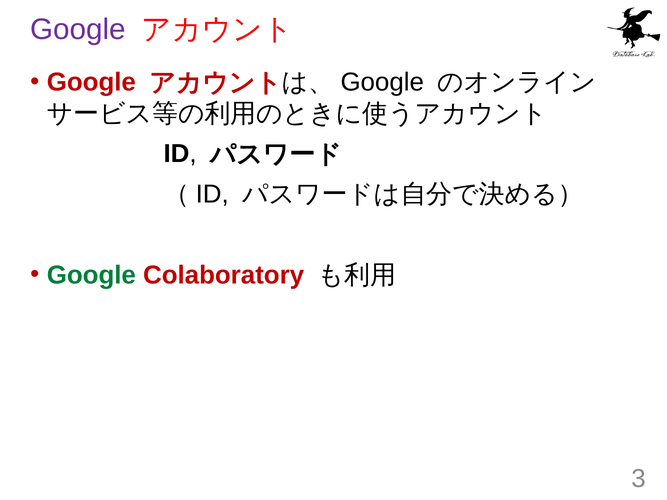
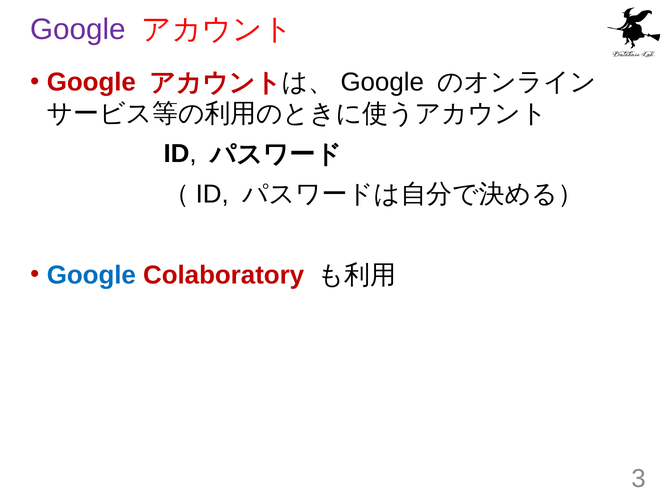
Google colour: green -> blue (91, 275)
